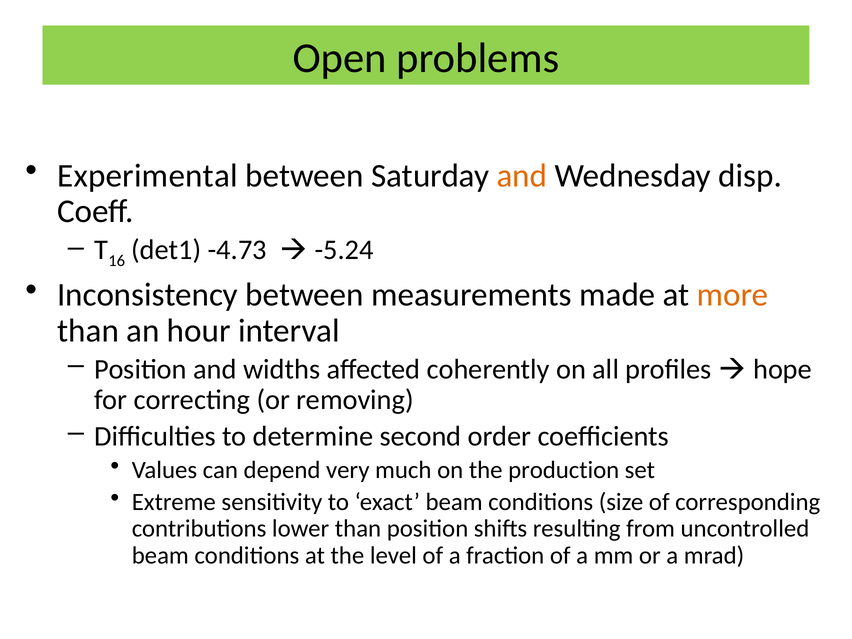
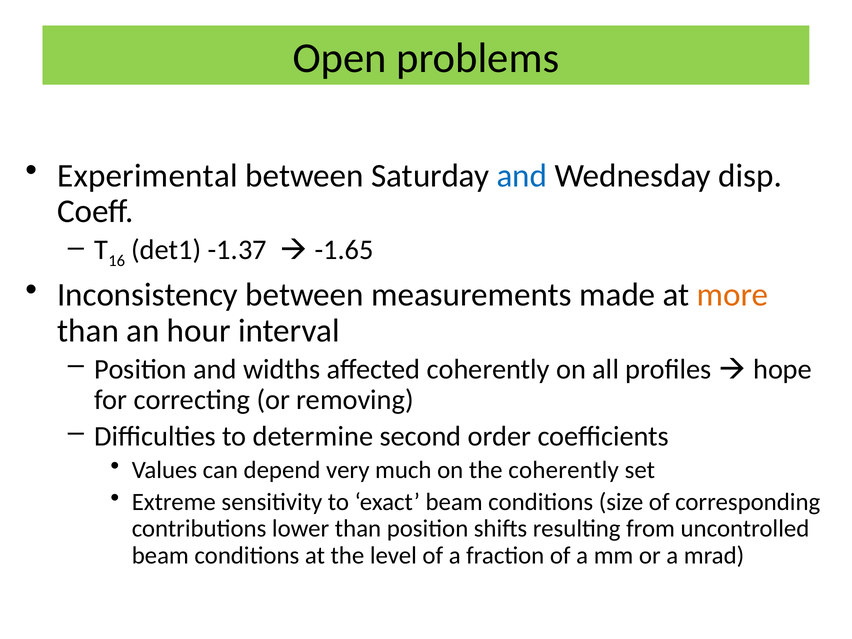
and colour: orange -> blue (522, 176)
-4.73: -4.73 -> -1.37 (237, 250)
-5.24: -5.24 -> -1.65 (344, 250)
the production: production -> coherently (564, 470)
